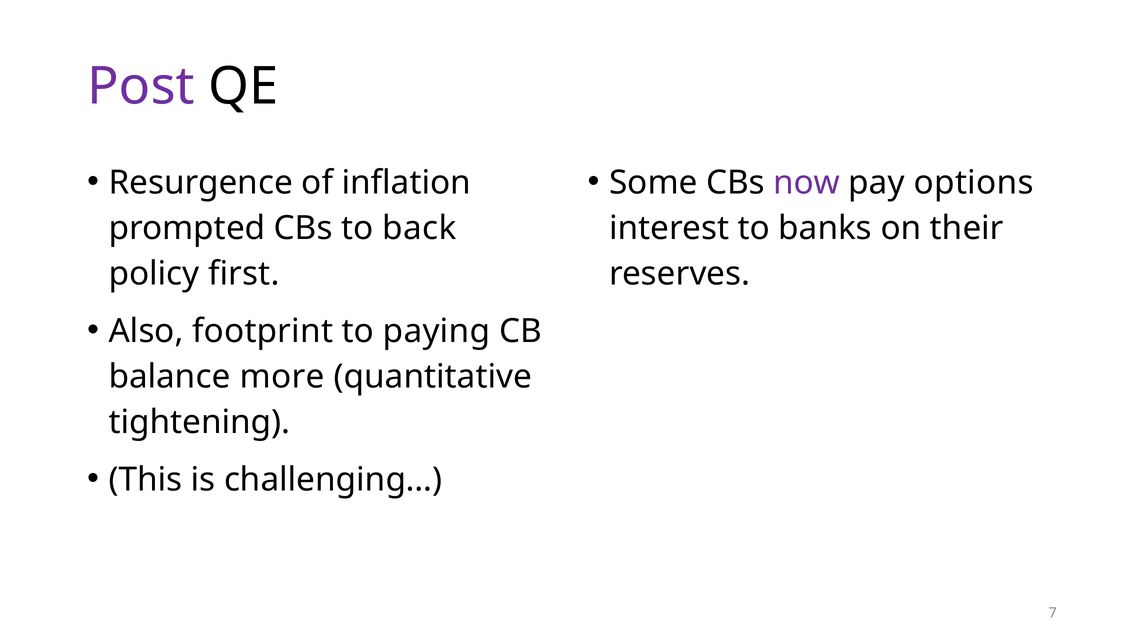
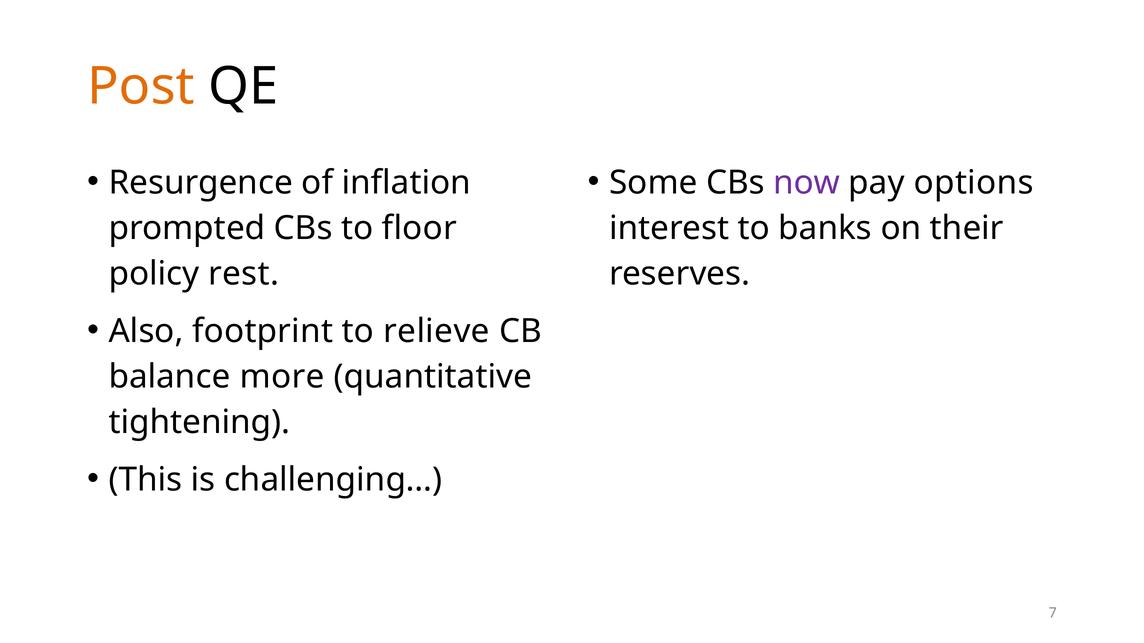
Post colour: purple -> orange (141, 87)
back: back -> floor (419, 228)
first: first -> rest (244, 274)
paying: paying -> relieve (436, 331)
